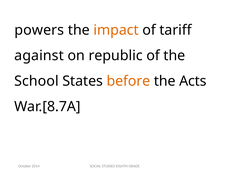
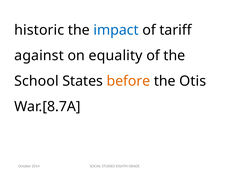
powers: powers -> historic (39, 30)
impact colour: orange -> blue (116, 30)
republic: republic -> equality (116, 55)
Acts: Acts -> Otis (193, 81)
